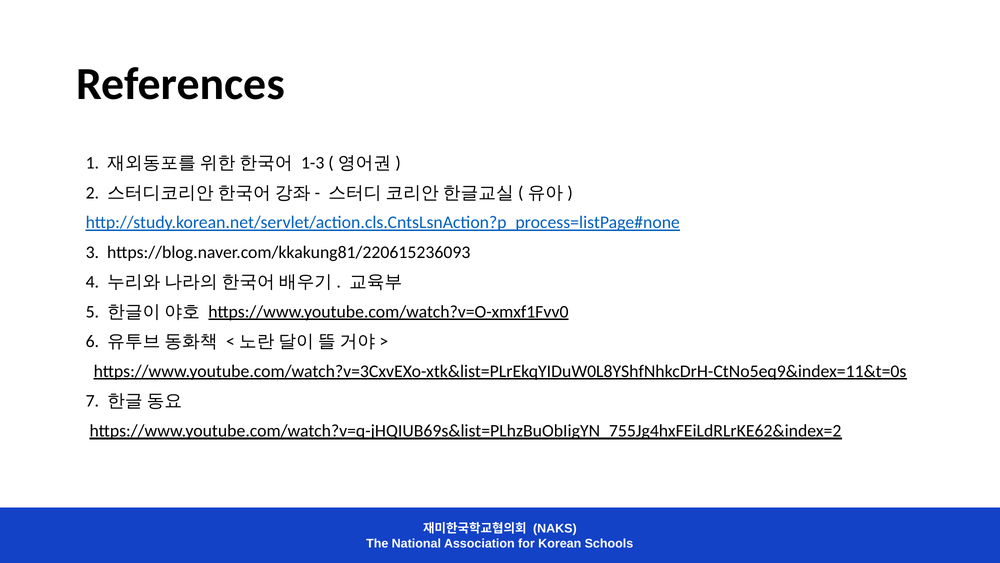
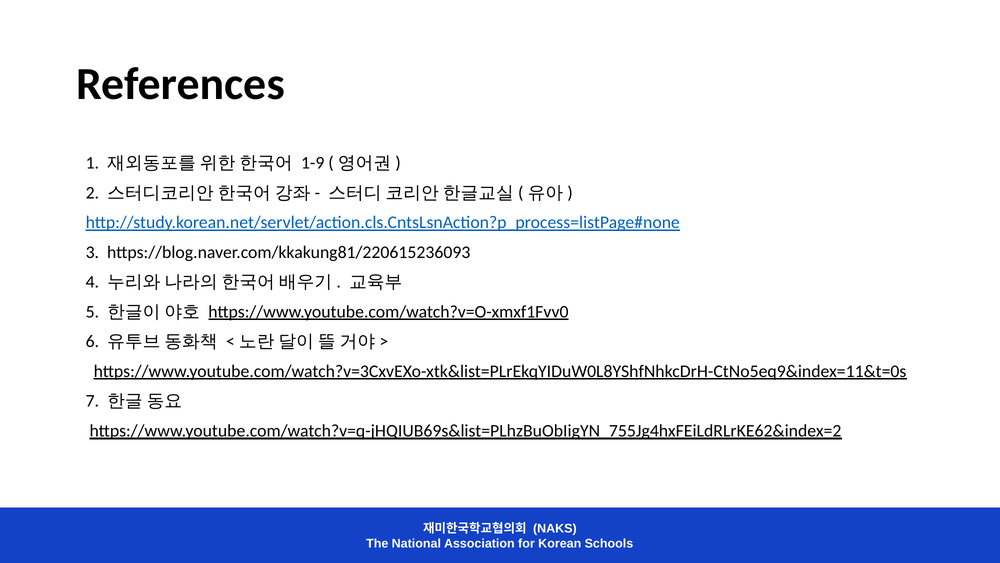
1-3: 1-3 -> 1-9 (313, 163)
